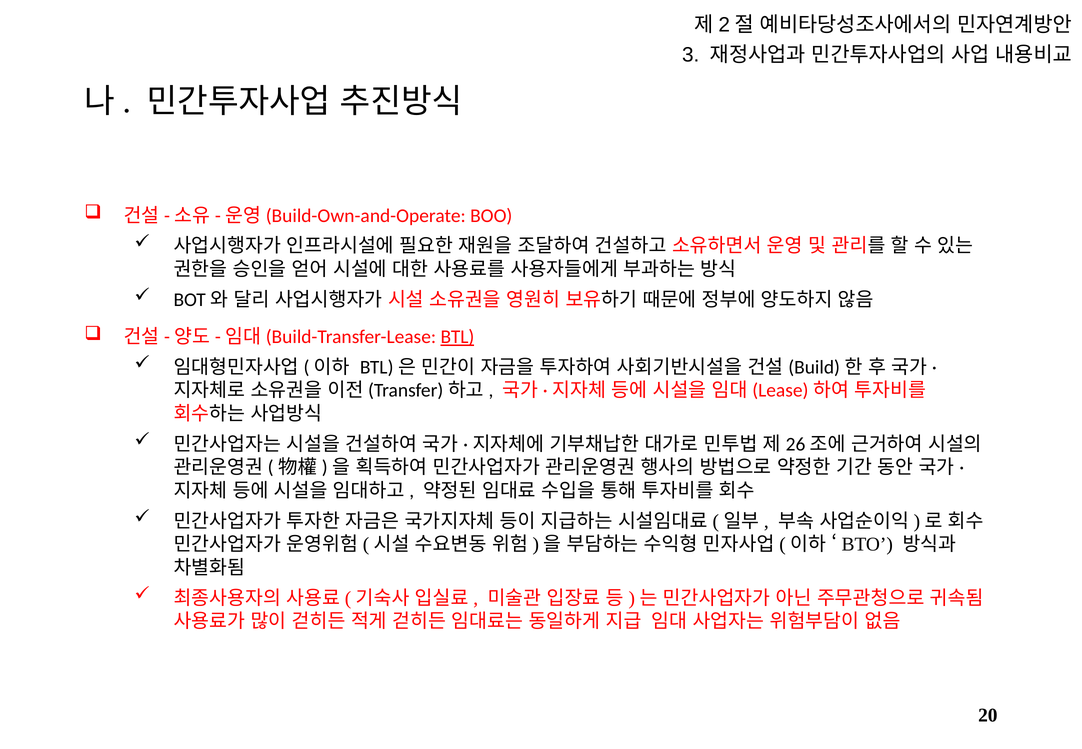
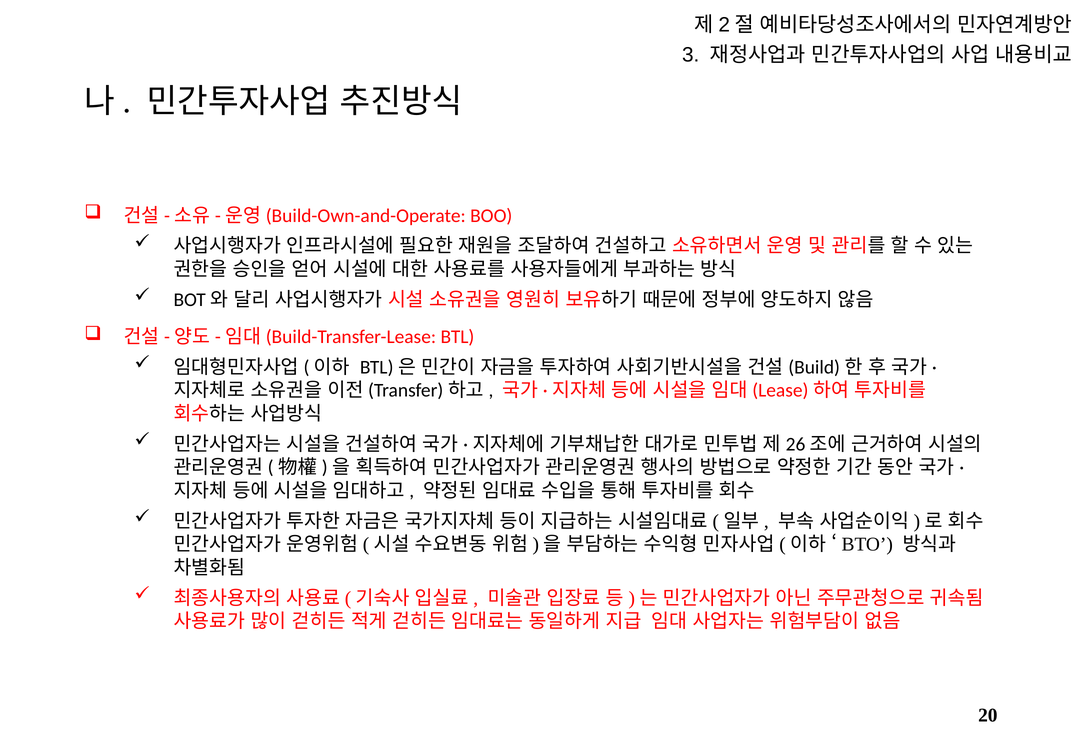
BTL underline: present -> none (457, 337)
